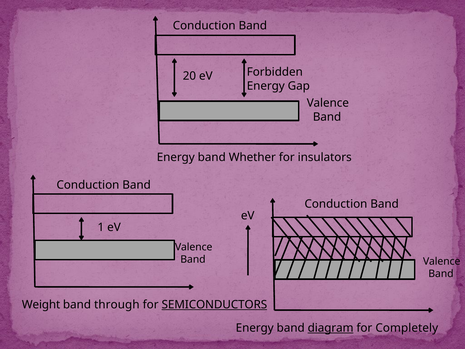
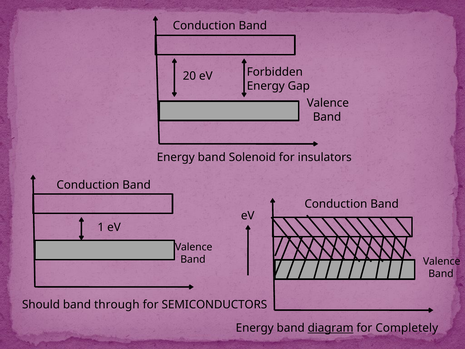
Whether: Whether -> Solenoid (252, 157)
Weight: Weight -> Should (41, 305)
SEMICONDUCTORS underline: present -> none (214, 305)
